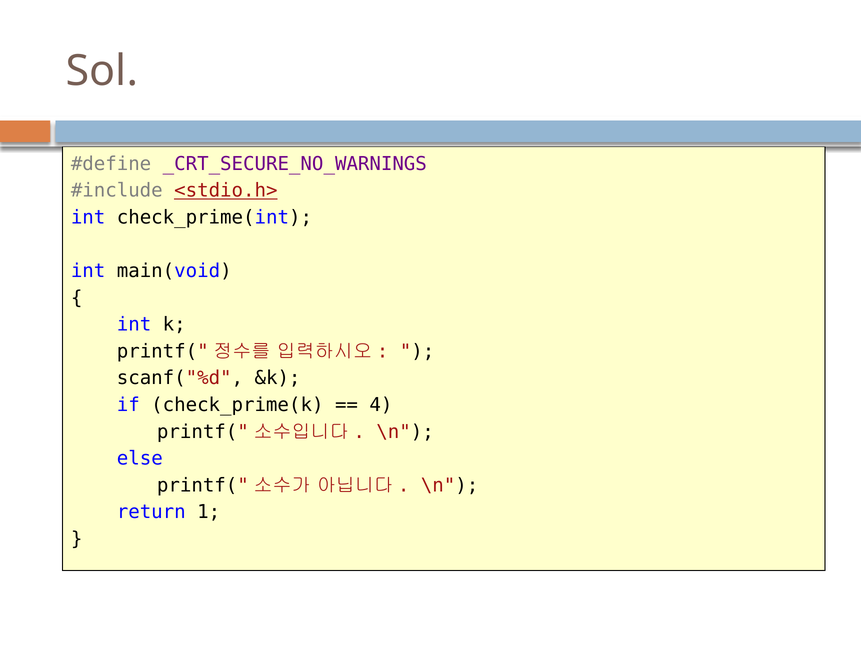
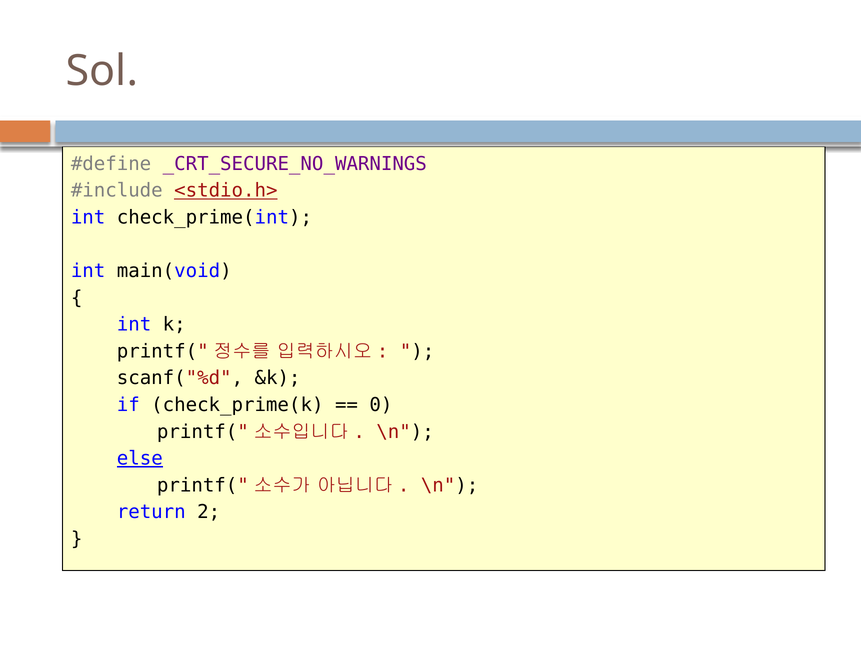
4: 4 -> 0 (381, 405)
else underline: none -> present (140, 458)
1: 1 -> 2 (209, 512)
